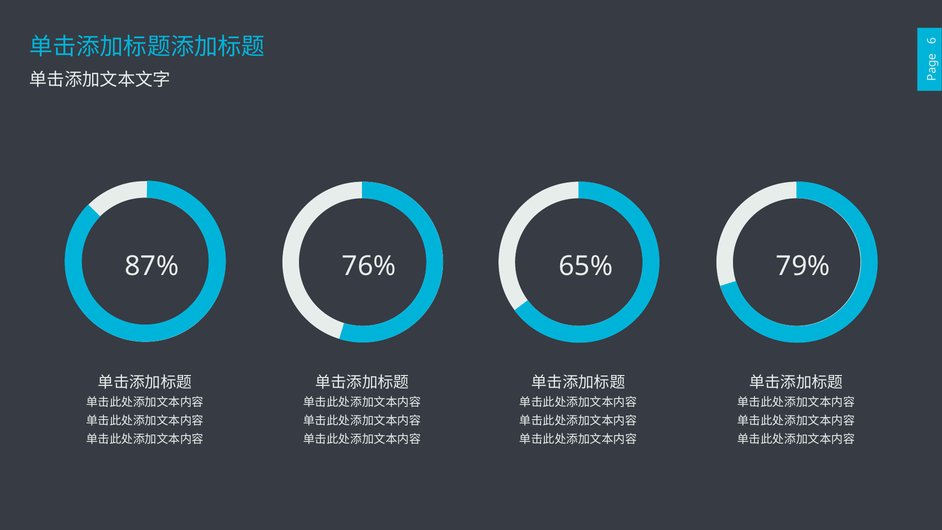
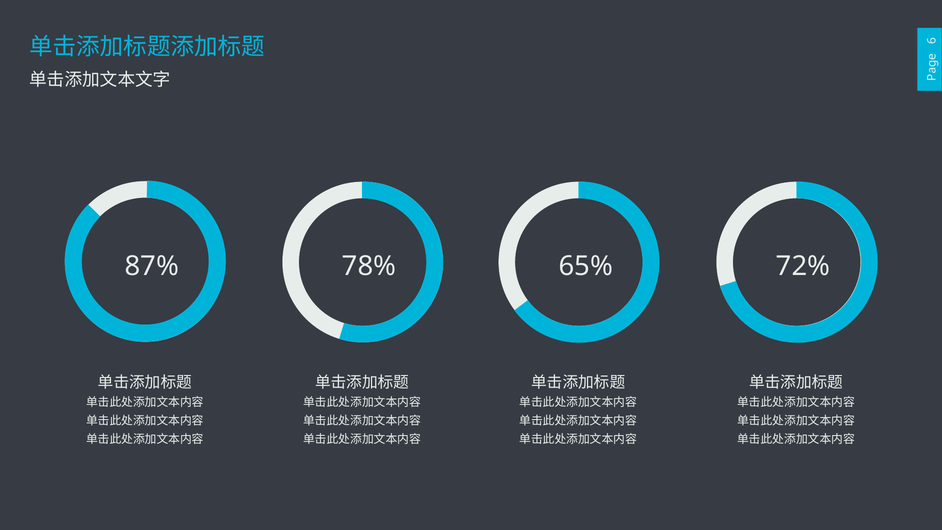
76%: 76% -> 78% (369, 266)
79%: 79% -> 72% (803, 266)
